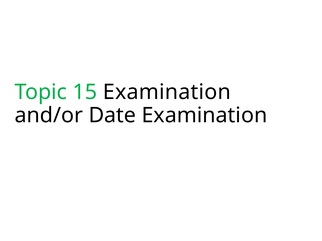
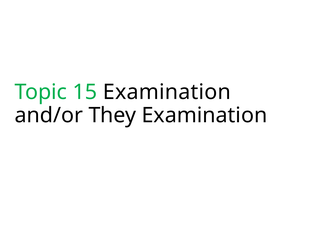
Date: Date -> They (112, 116)
